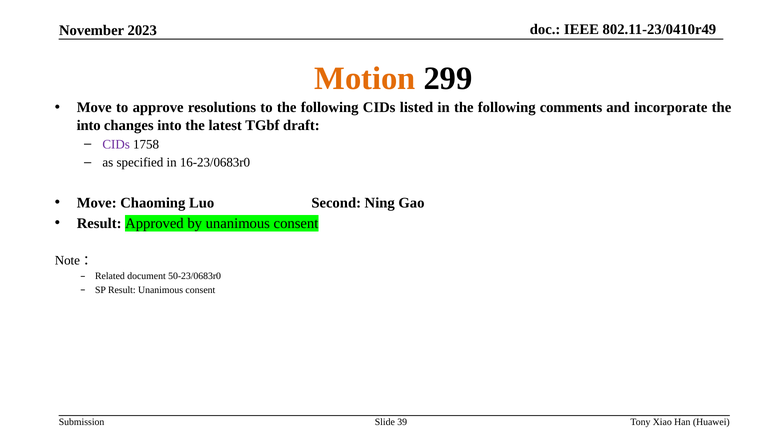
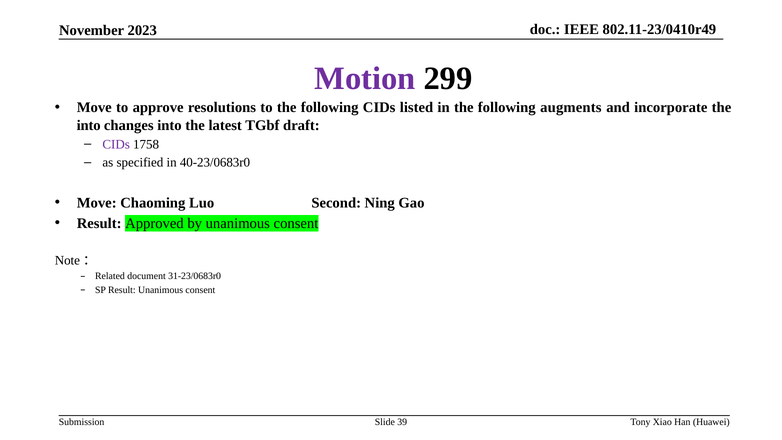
Motion colour: orange -> purple (365, 79)
comments: comments -> augments (571, 108)
16-23/0683r0: 16-23/0683r0 -> 40-23/0683r0 (215, 163)
50-23/0683r0: 50-23/0683r0 -> 31-23/0683r0 (195, 276)
